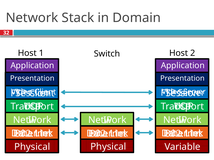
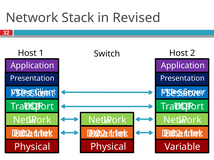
Domain: Domain -> Revised (137, 18)
